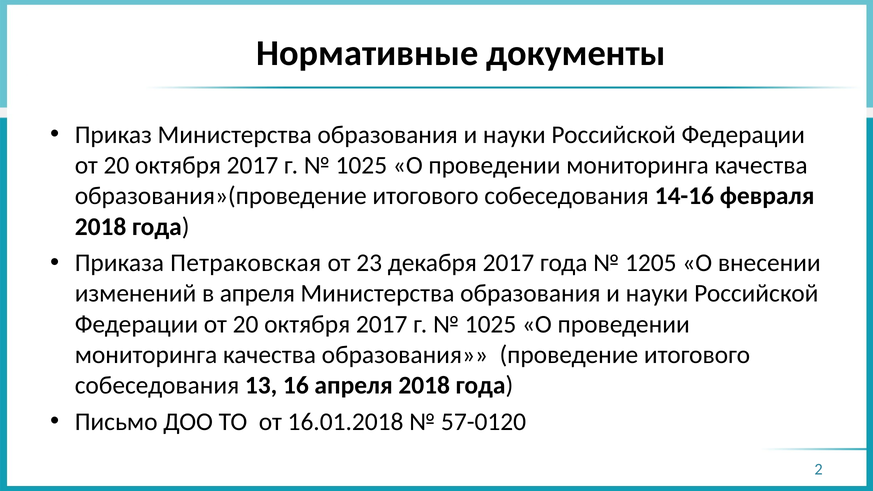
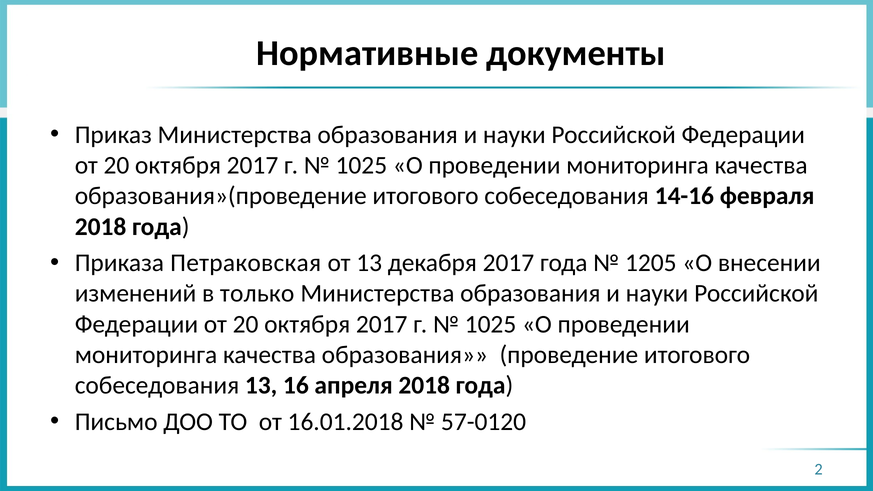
от 23: 23 -> 13 (369, 263)
в апреля: апреля -> только (257, 294)
